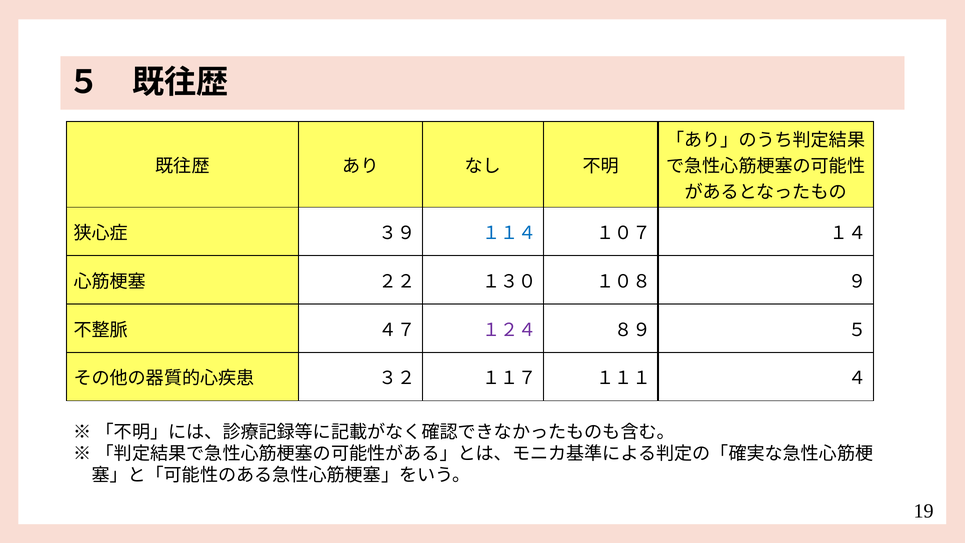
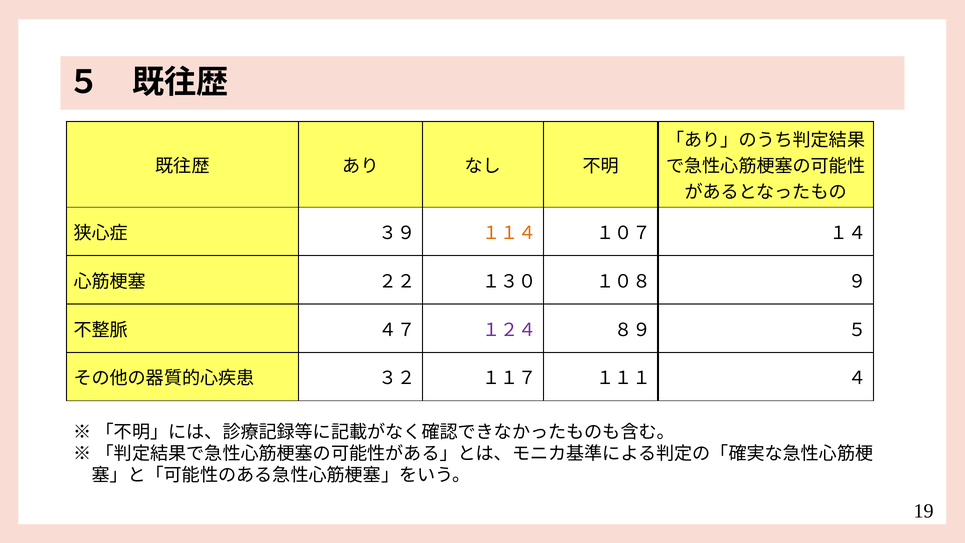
１１４ colour: blue -> orange (509, 233)
